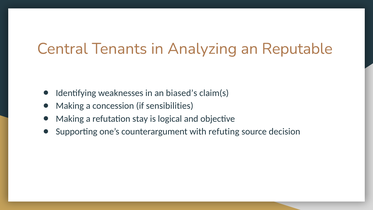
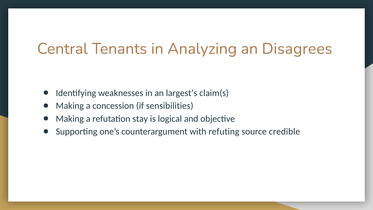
Reputable: Reputable -> Disagrees (297, 49)
biased’s: biased’s -> largest’s (182, 93)
decision: decision -> credible (284, 131)
